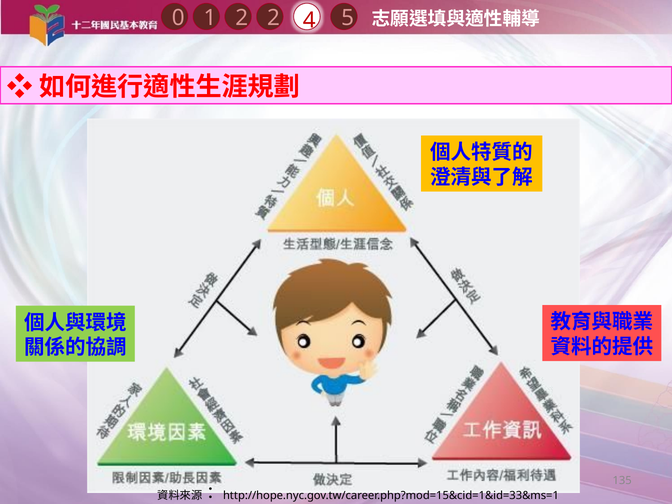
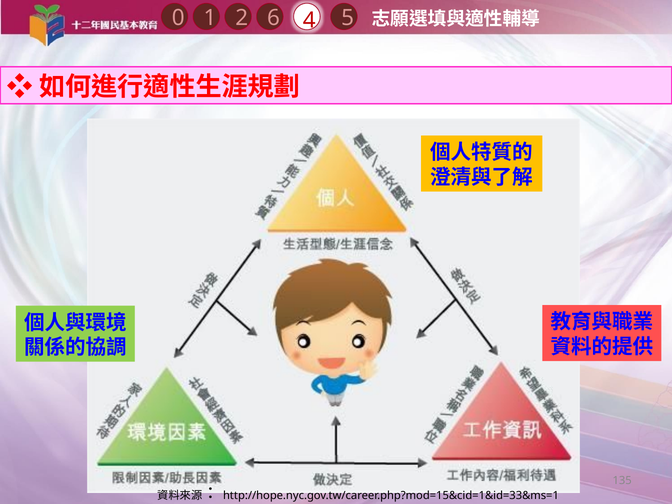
1 2: 2 -> 6 (273, 18)
